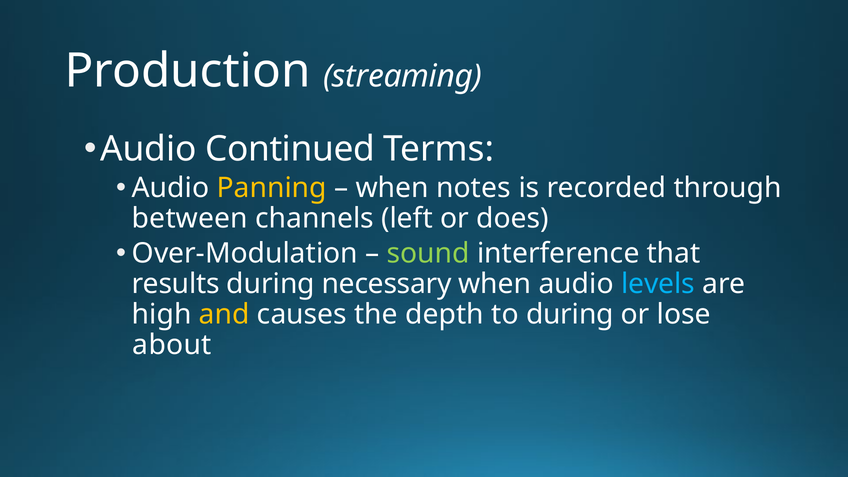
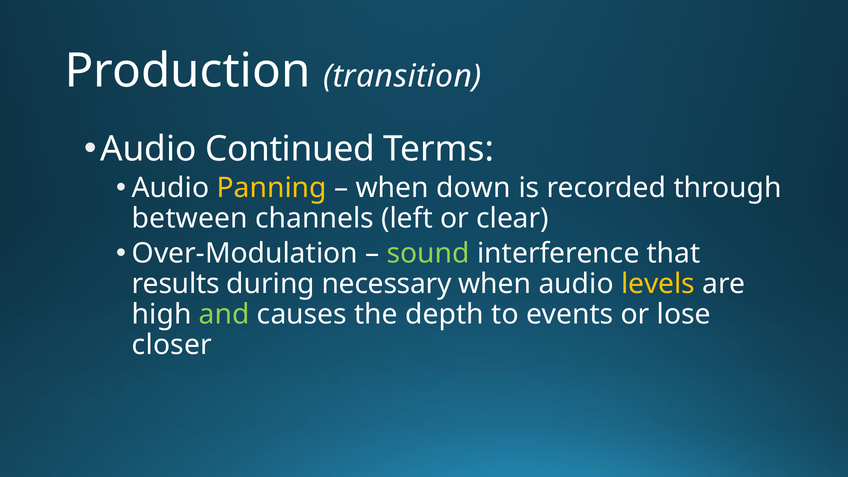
streaming: streaming -> transition (402, 76)
notes: notes -> down (473, 188)
does: does -> clear (513, 218)
levels colour: light blue -> yellow (658, 284)
and colour: yellow -> light green (224, 314)
to during: during -> events (570, 314)
about: about -> closer (172, 345)
